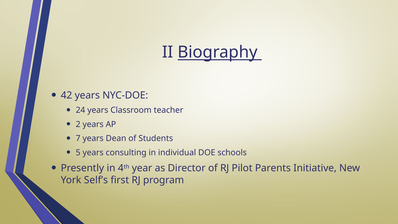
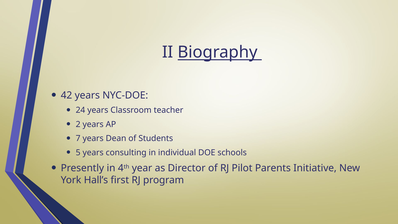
Self’s: Self’s -> Hall’s (96, 180)
